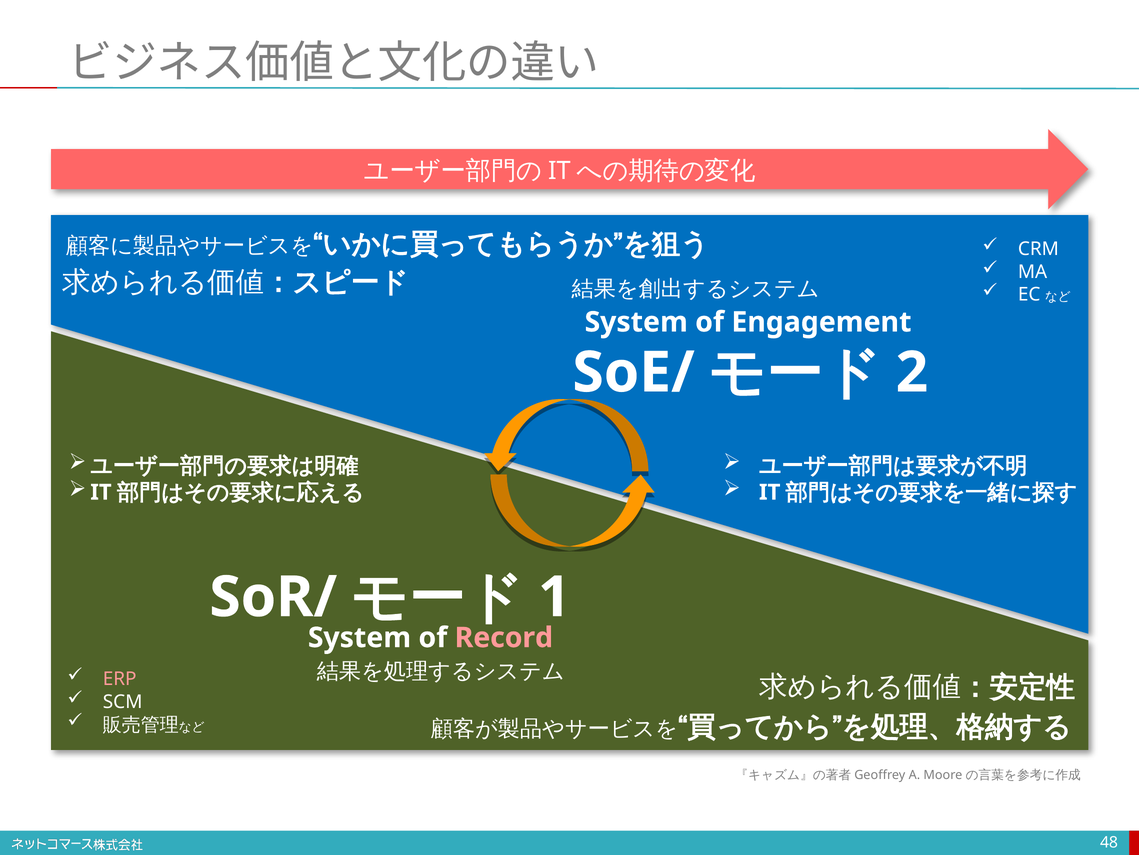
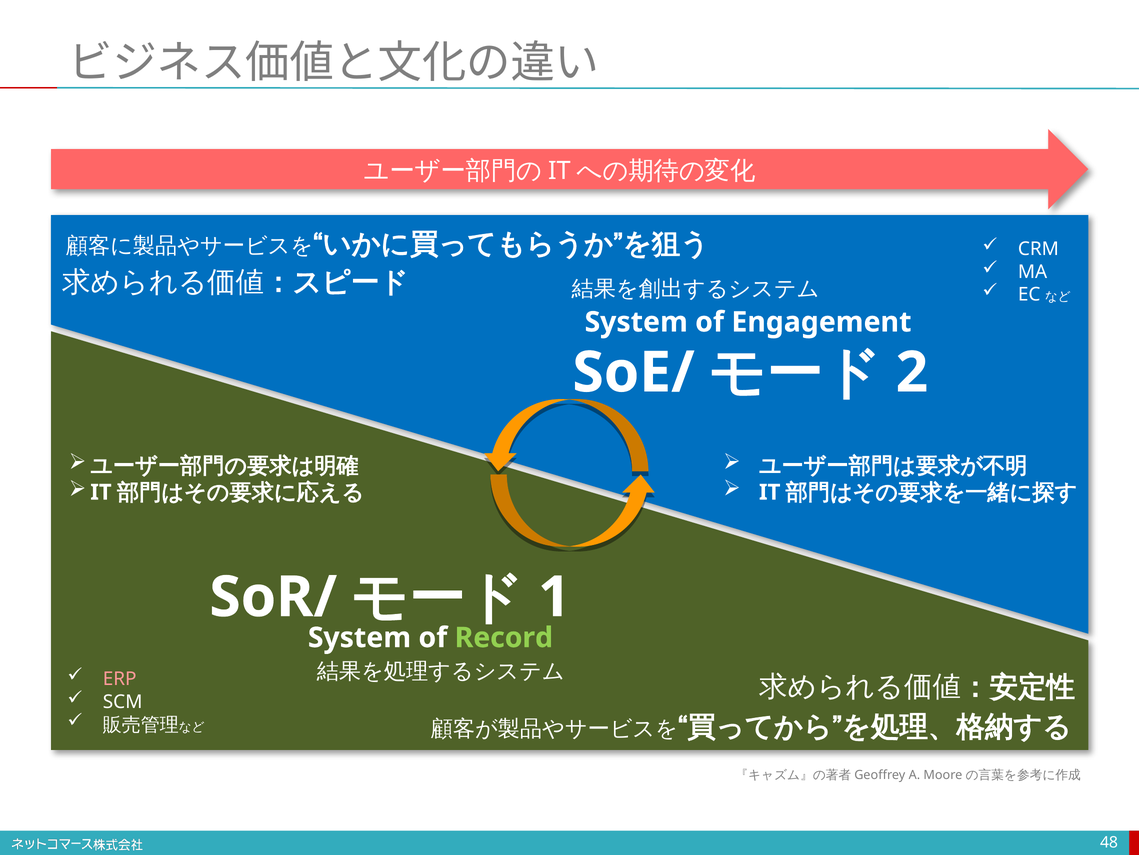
Record colour: pink -> light green (504, 637)
